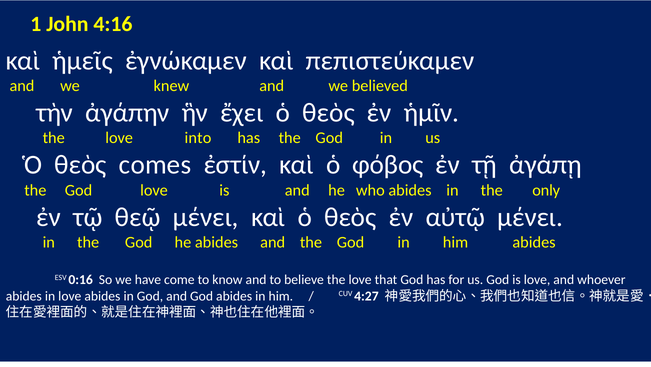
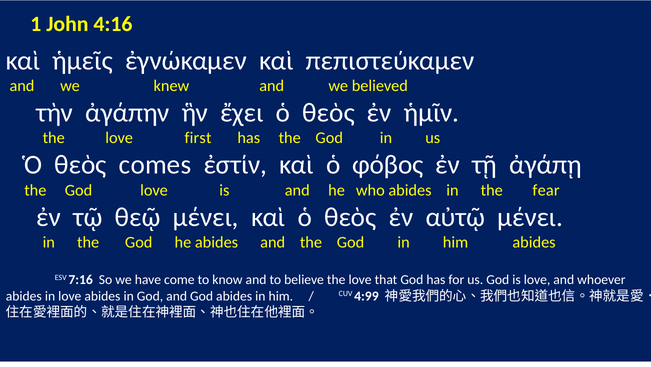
into: into -> first (198, 138)
only: only -> fear (546, 190)
0:16: 0:16 -> 7:16 (81, 280)
4:27: 4:27 -> 4:99 (366, 296)
